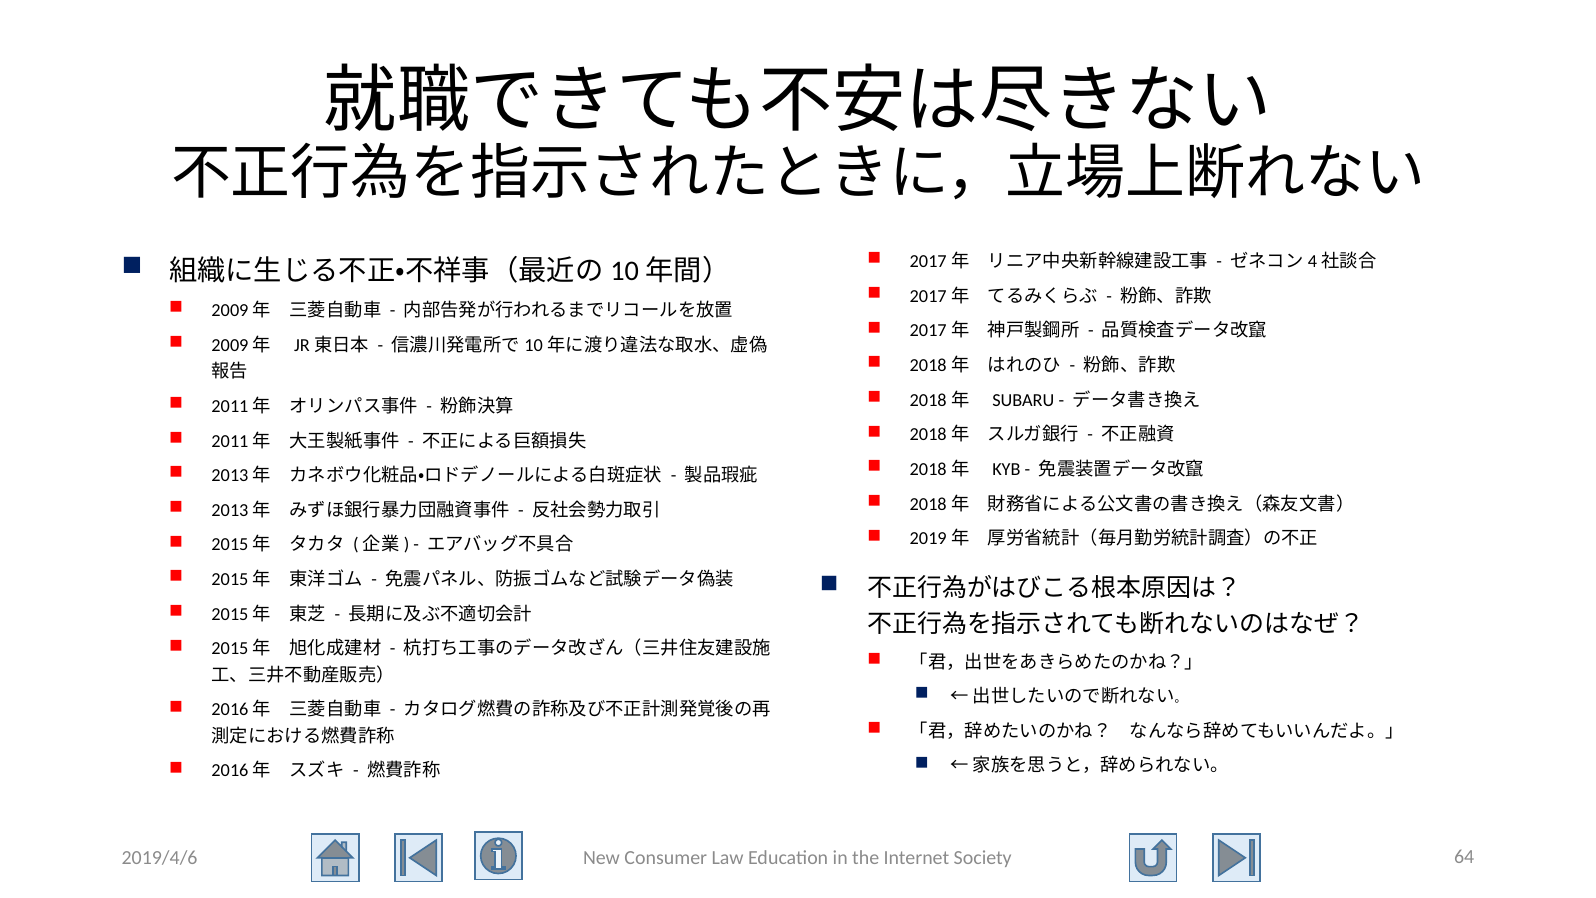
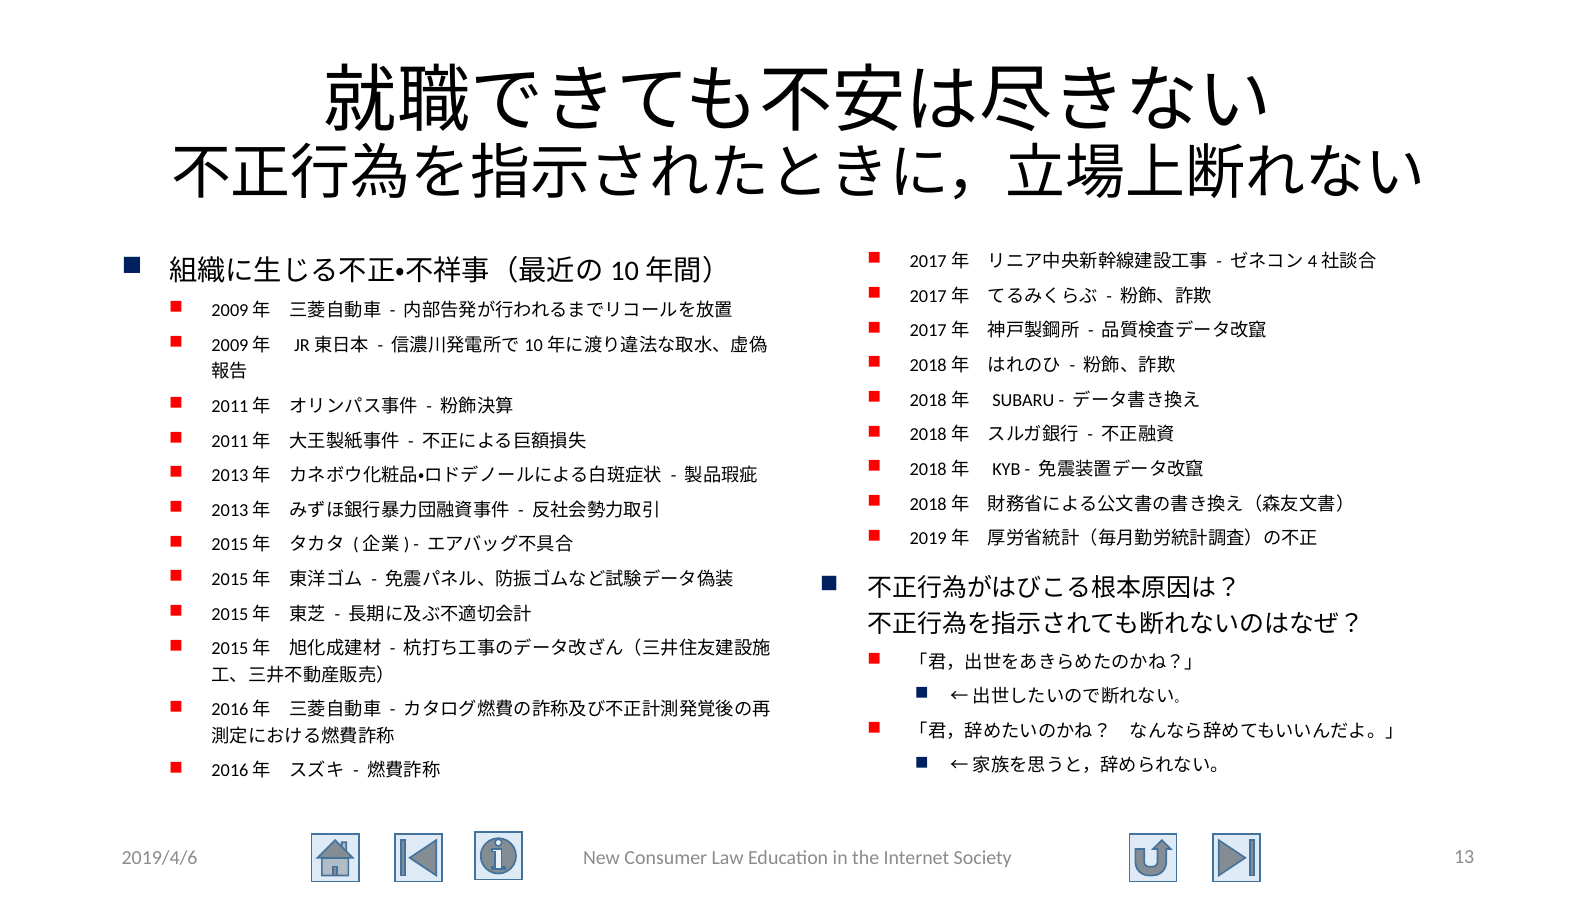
64: 64 -> 13 (1464, 857)
